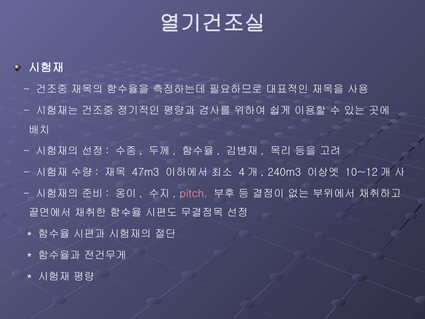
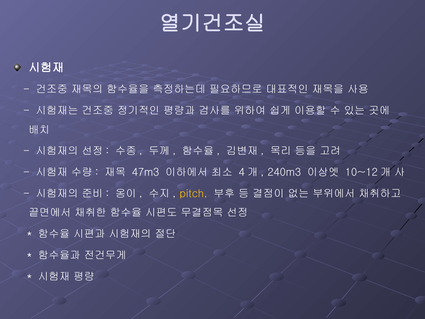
pitch colour: pink -> yellow (193, 194)
